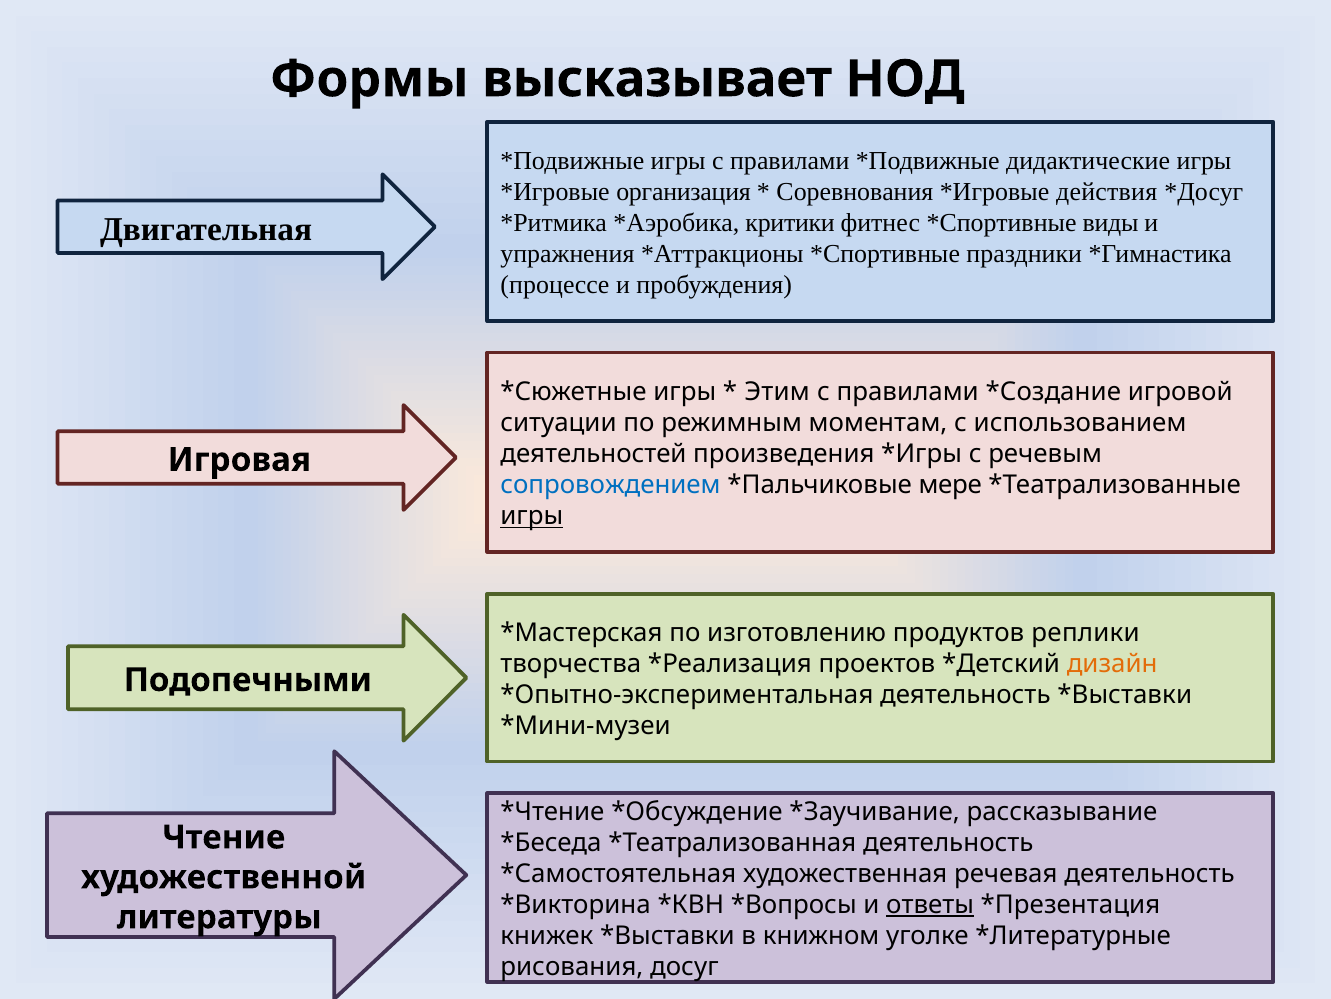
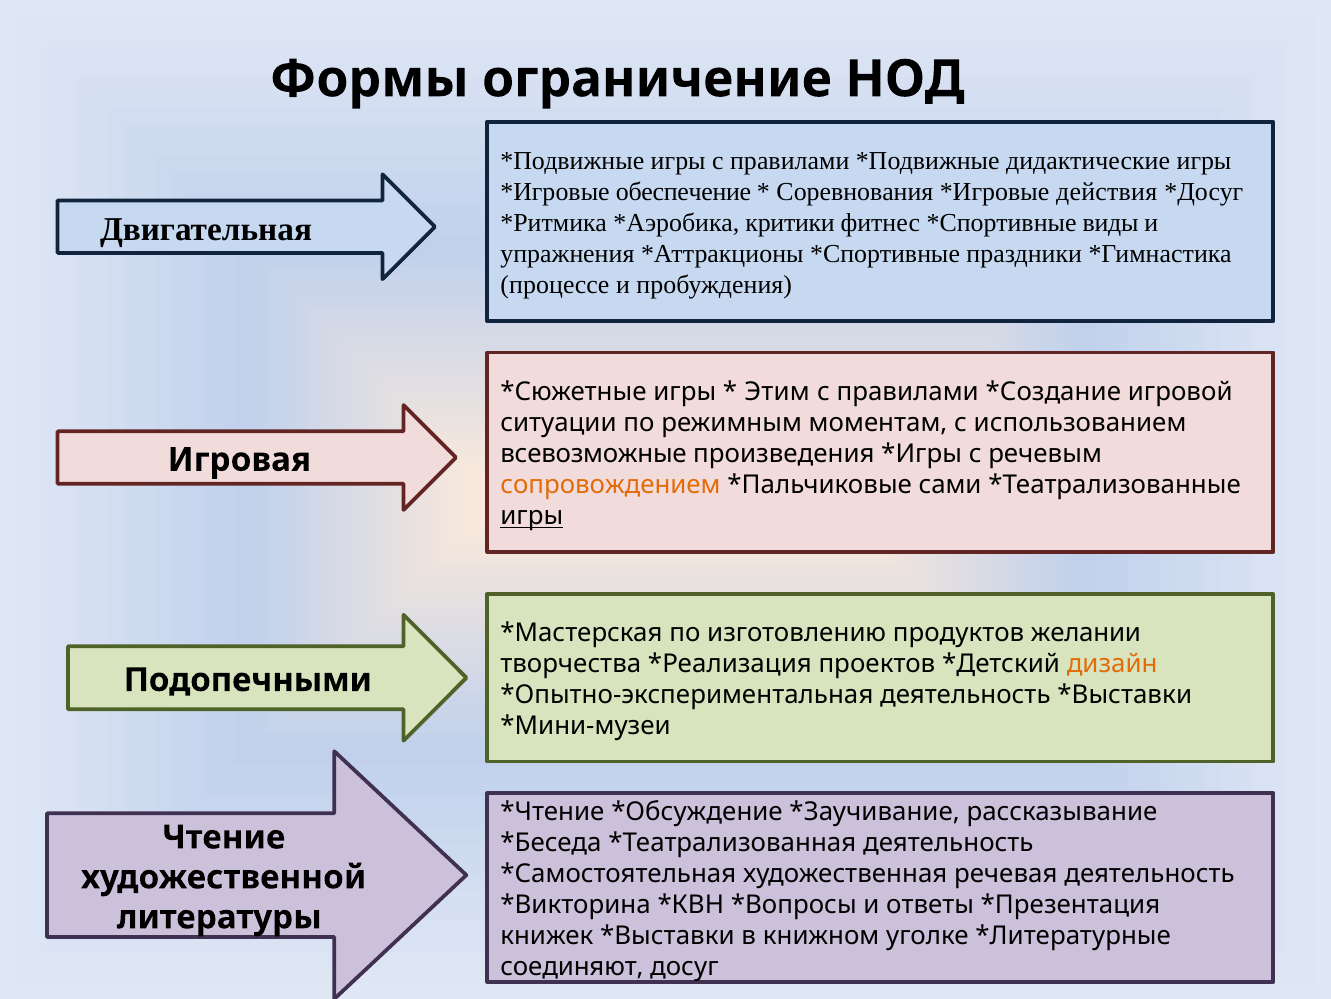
высказывает: высказывает -> ограничение (657, 79)
организация: организация -> обеспечение (684, 192)
деятельностей: деятельностей -> всевозможные (594, 454)
сопровождением colour: blue -> orange (610, 485)
мере: мере -> сами (950, 485)
реплики: реплики -> желании (1086, 632)
ответы underline: present -> none (930, 904)
рисования: рисования -> соединяют (572, 966)
